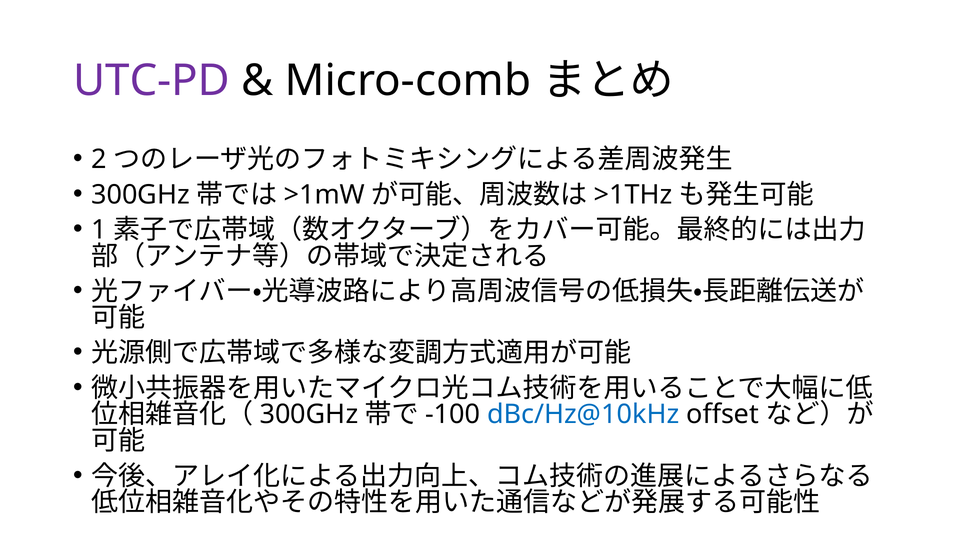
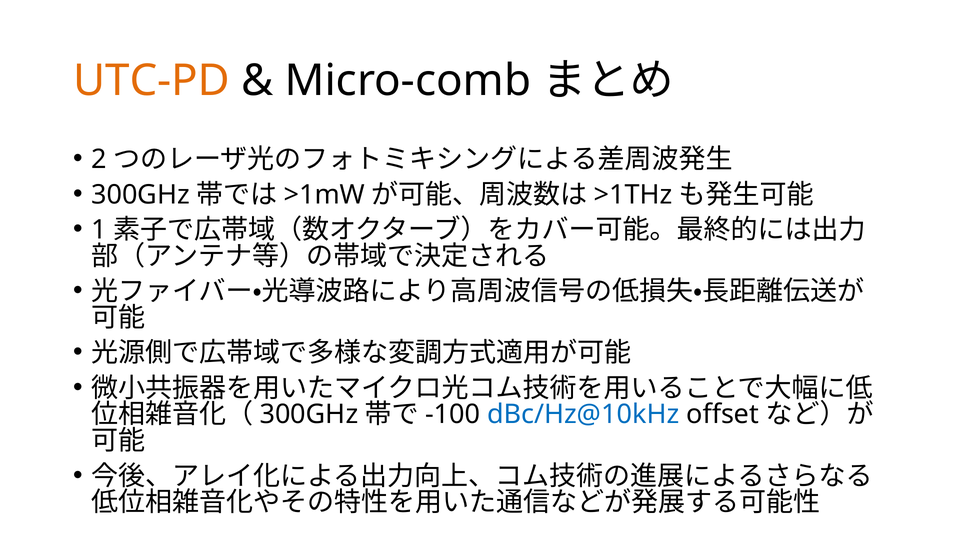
UTC-PD colour: purple -> orange (151, 81)
